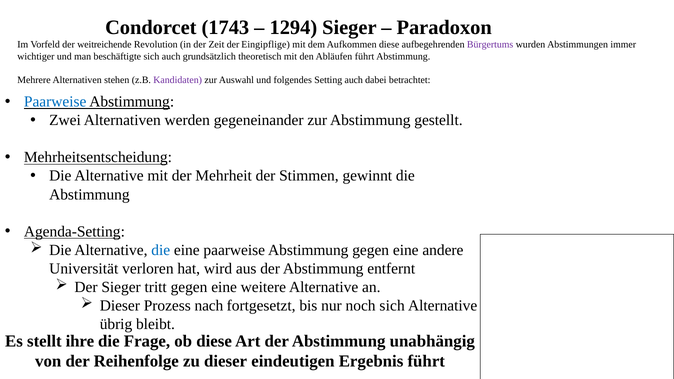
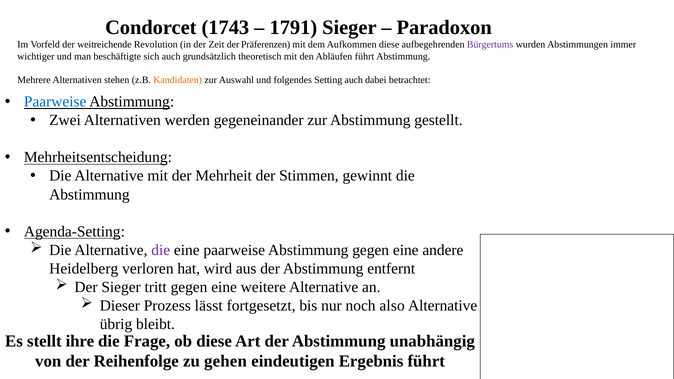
1294: 1294 -> 1791 (293, 28)
Eingipflige: Eingipflige -> Präferenzen (266, 45)
Kandidaten colour: purple -> orange (178, 80)
die colour: blue -> purple (161, 250)
Universität: Universität -> Heidelberg (84, 269)
nach: nach -> lässt (209, 306)
noch sich: sich -> also (392, 306)
zu dieser: dieser -> gehen (225, 361)
